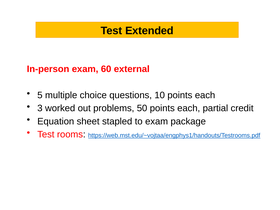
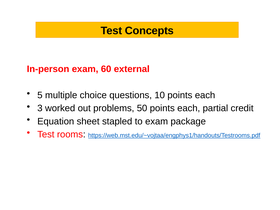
Extended: Extended -> Concepts (149, 31)
